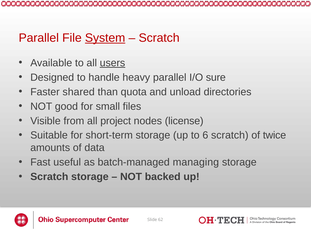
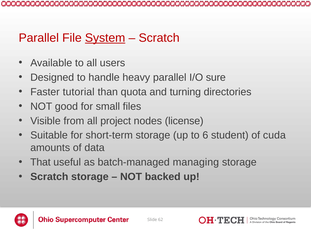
users underline: present -> none (112, 63)
shared: shared -> tutorial (79, 92)
unload: unload -> turning (185, 92)
6 scratch: scratch -> student (230, 135)
twice: twice -> cuda (274, 135)
Fast: Fast -> That (40, 162)
